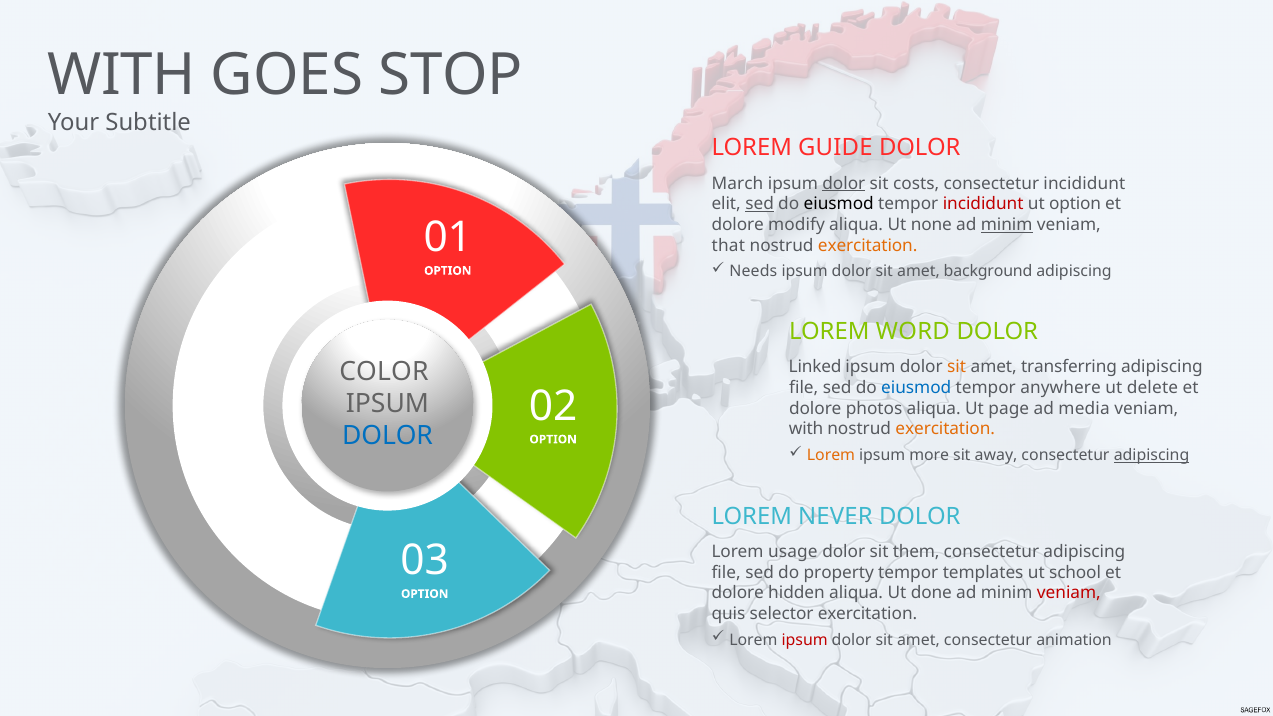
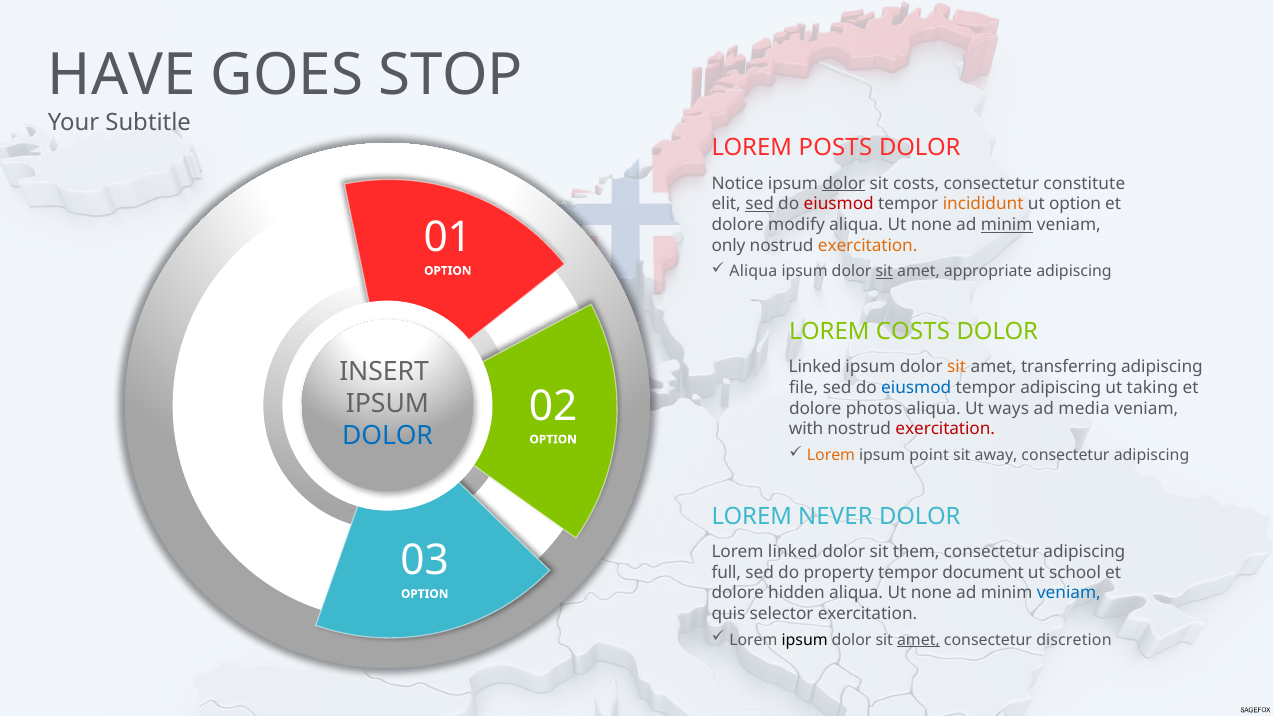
WITH: WITH -> HAVE (122, 76)
GUIDE: GUIDE -> POSTS (835, 148)
March: March -> Notice (738, 183)
consectetur incididunt: incididunt -> constitute (1084, 183)
eiusmod colour: black -> red (839, 204)
incididunt colour: red -> orange (983, 204)
that: that -> only (729, 245)
Needs: Needs -> Aliqua (753, 272)
sit underline: none -> present (884, 272)
background: background -> appropriate (988, 272)
LOREM WORD: WORD -> COSTS (913, 332)
COLOR: COLOR -> INSERT (384, 372)
tempor anywhere: anywhere -> adipiscing (1061, 388)
delete: delete -> taking (1152, 388)
page: page -> ways (1009, 409)
exercitation colour: orange -> red (945, 429)
more: more -> point (929, 455)
adipiscing underline: present -> none (1152, 455)
Lorem usage: usage -> linked (793, 552)
file: file -> full (726, 573)
templates: templates -> document (983, 573)
done: done -> none (931, 593)
veniam colour: red -> blue (1069, 593)
ipsum colour: red -> black (805, 640)
amet underline: none -> present (918, 640)
animation: animation -> discretion (1074, 640)
